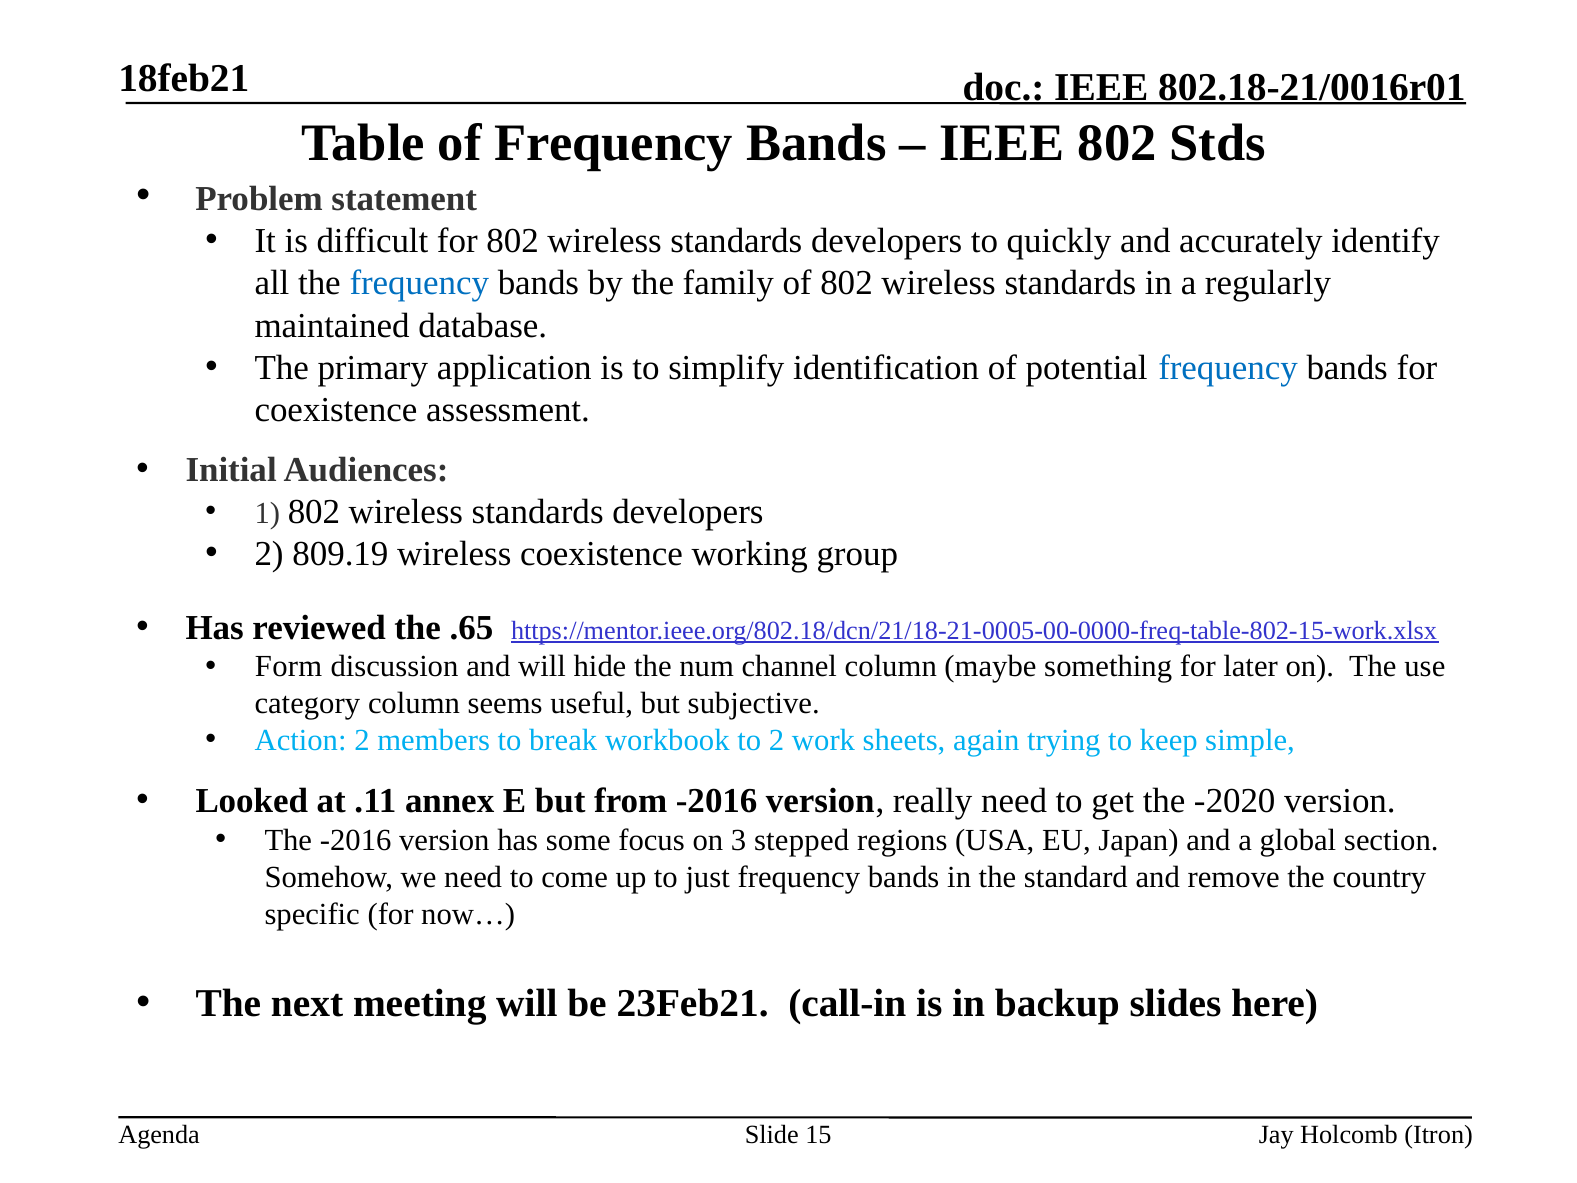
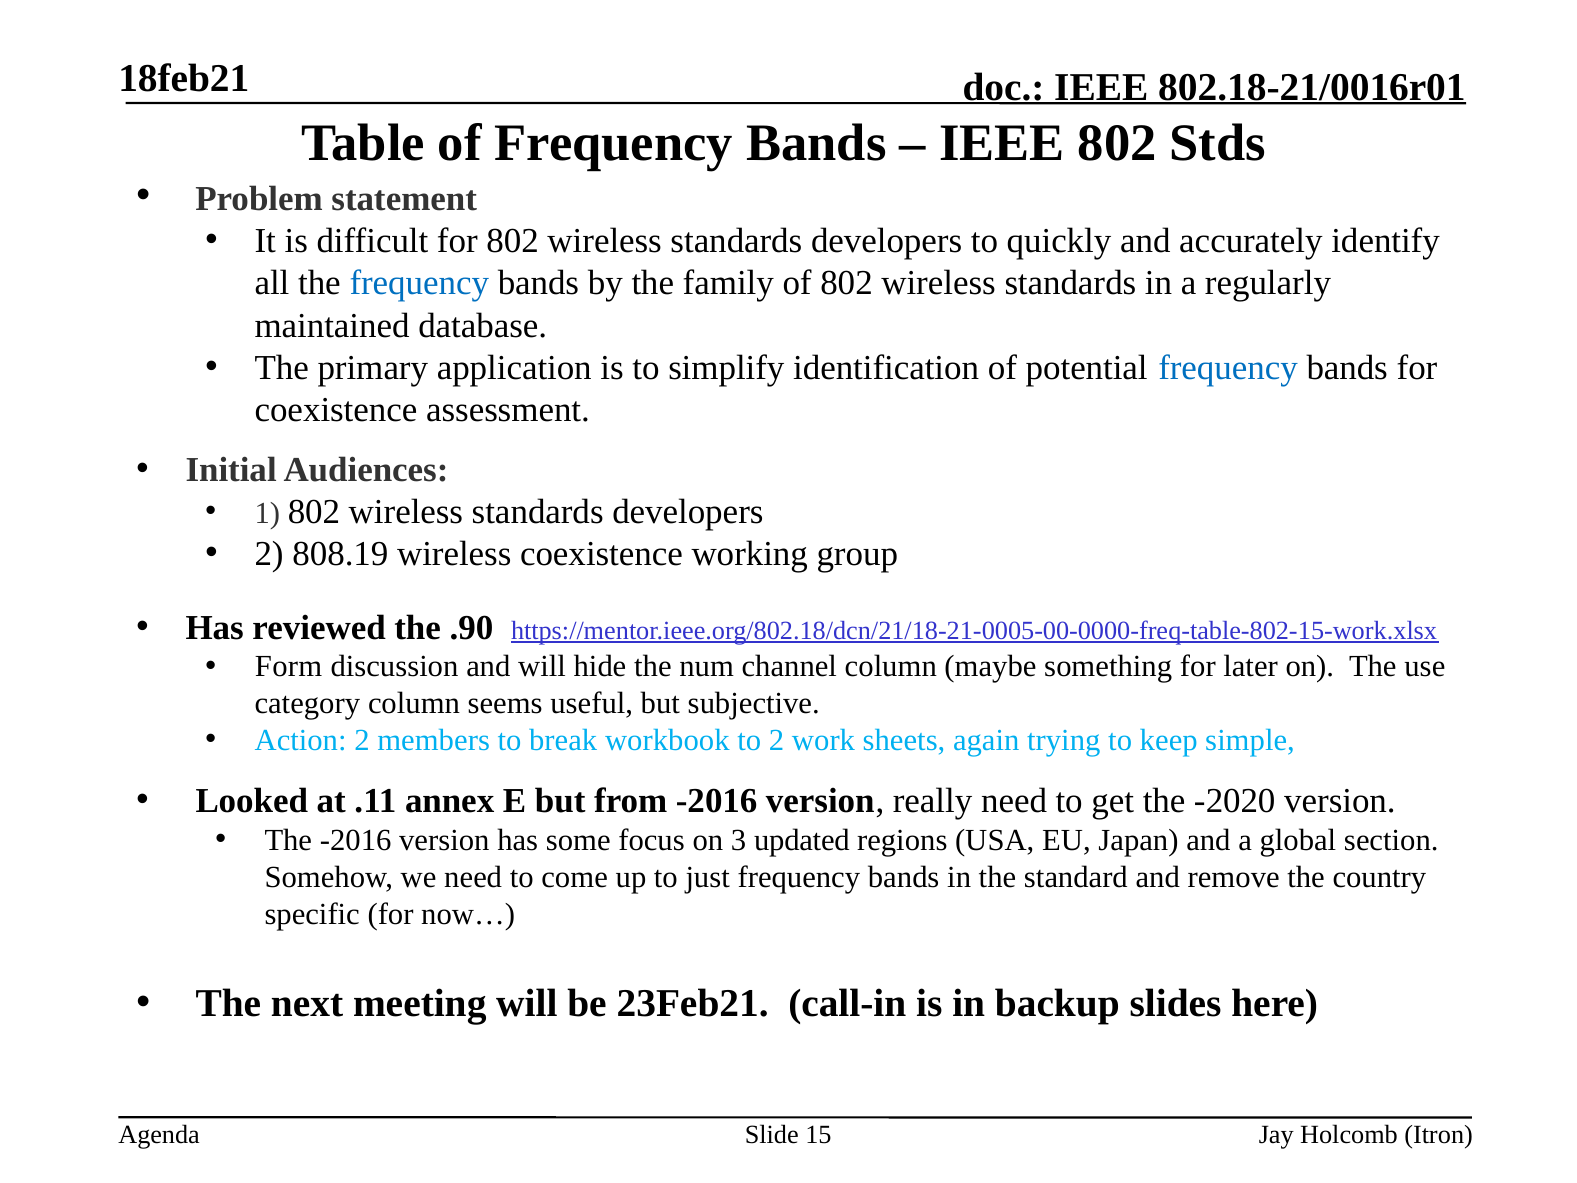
809.19: 809.19 -> 808.19 (340, 554)
.65: .65 -> .90 (471, 628)
stepped: stepped -> updated (802, 840)
